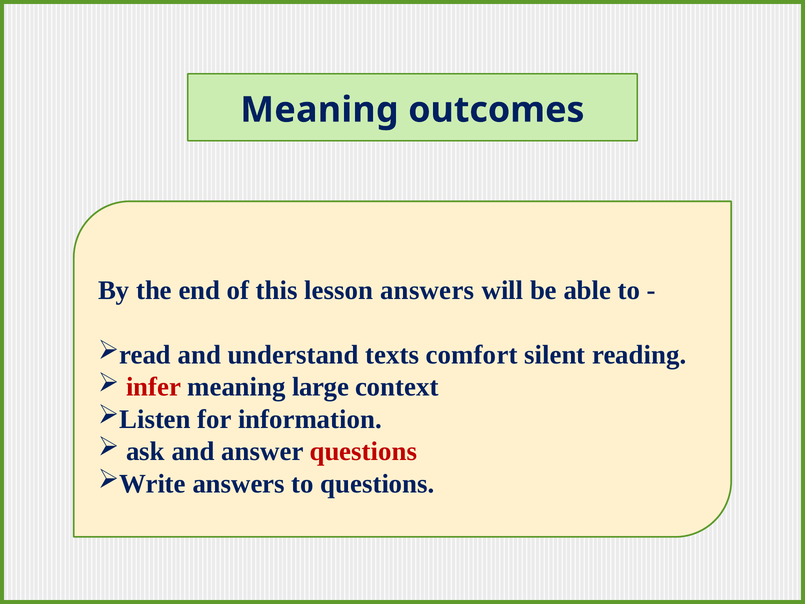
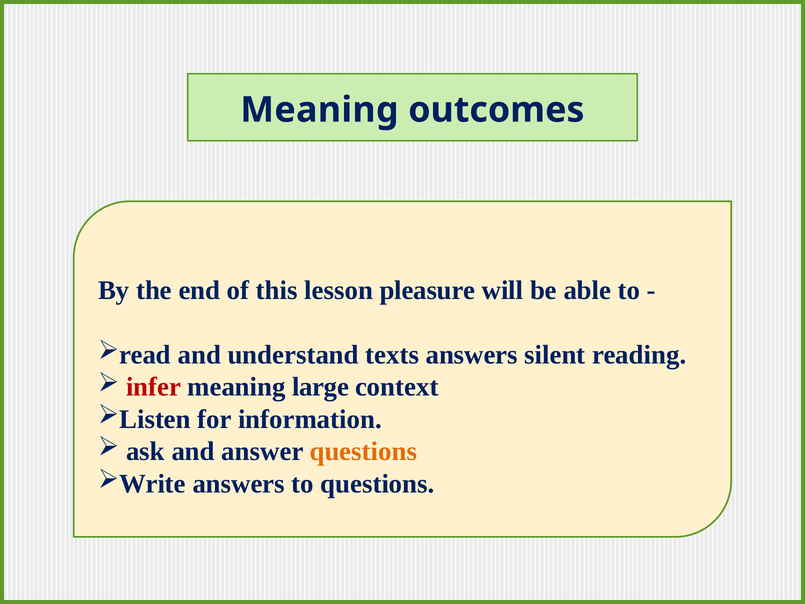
lesson answers: answers -> pleasure (427, 290)
texts comfort: comfort -> answers (472, 355)
questions colour: red -> orange (363, 451)
